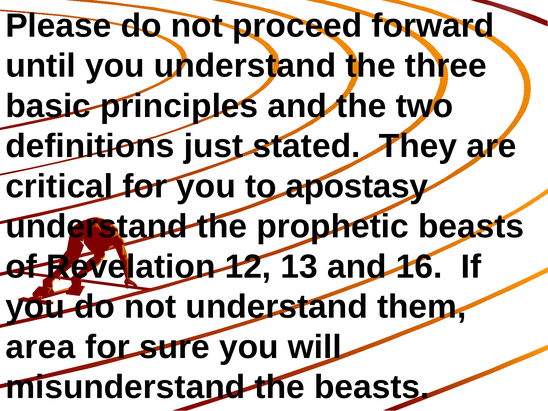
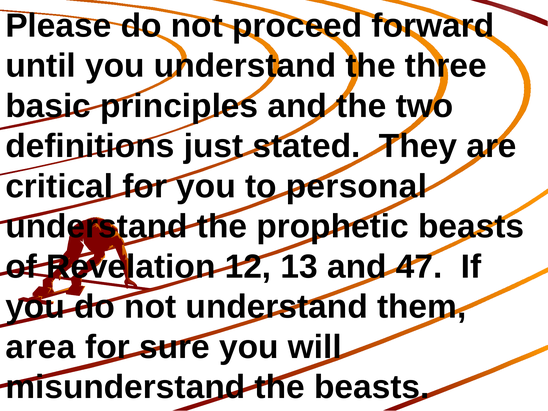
apostasy: apostasy -> personal (357, 186)
16: 16 -> 47 (419, 267)
